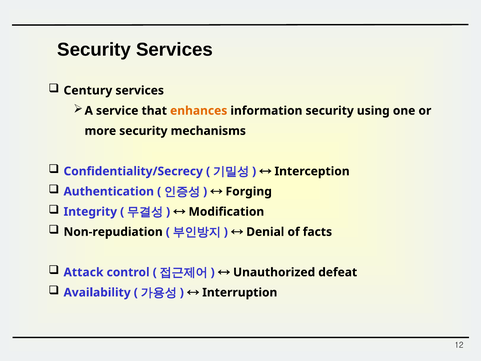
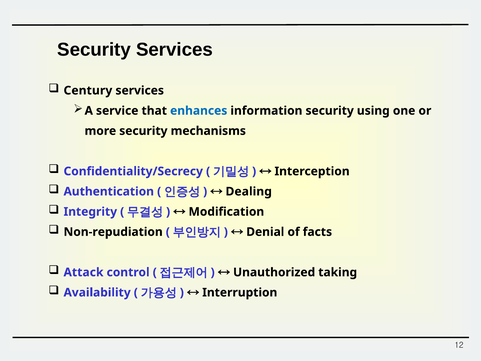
enhances colour: orange -> blue (199, 111)
Forging: Forging -> Dealing (249, 191)
defeat: defeat -> taking (338, 272)
